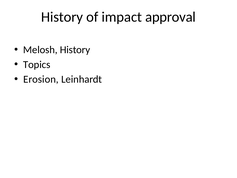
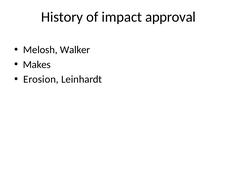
Melosh History: History -> Walker (75, 50)
Topics: Topics -> Makes (37, 64)
